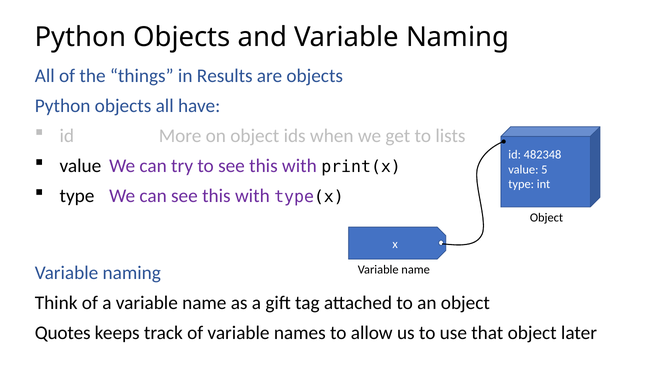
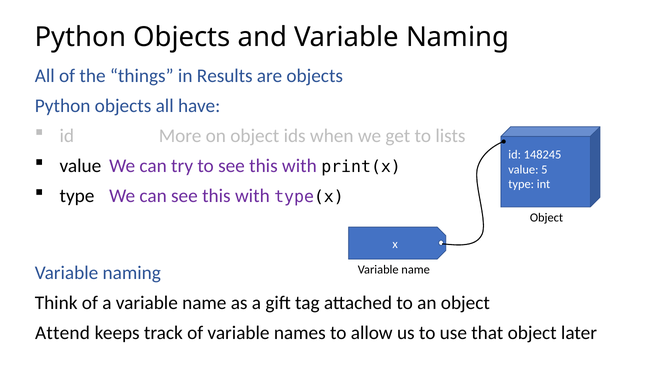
482348: 482348 -> 148245 (543, 155)
Quotes: Quotes -> Attend (63, 333)
